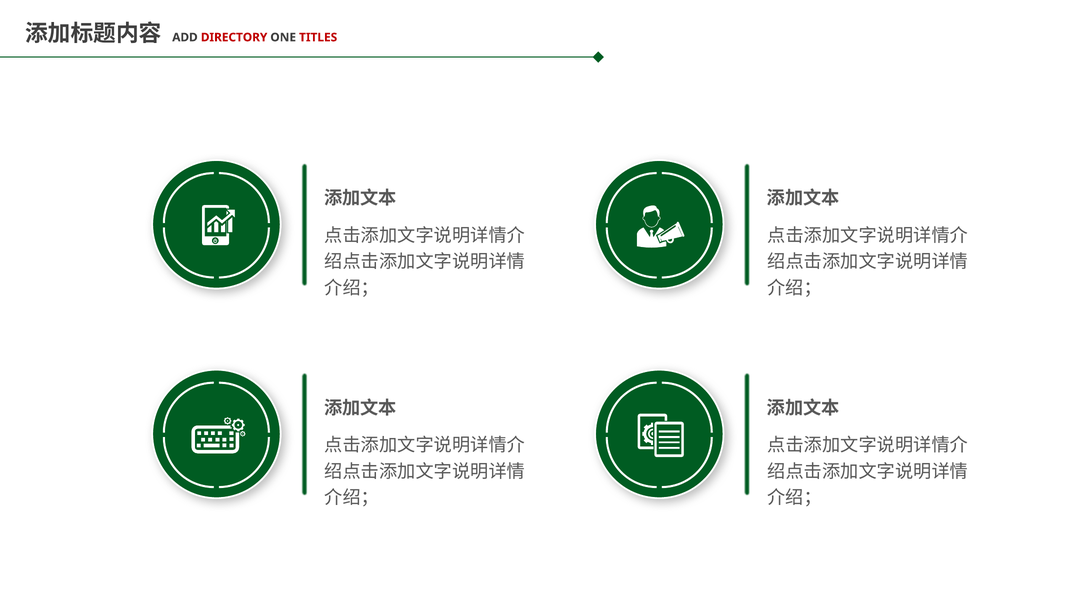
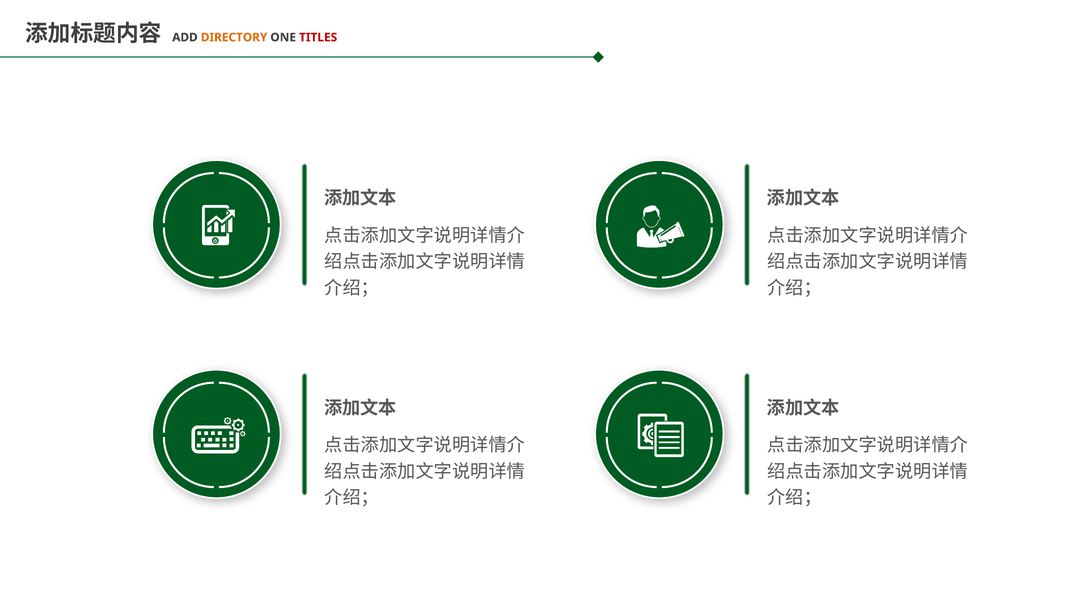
DIRECTORY colour: red -> orange (234, 37)
